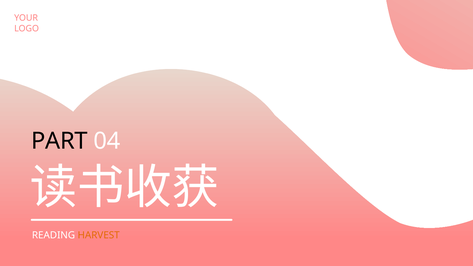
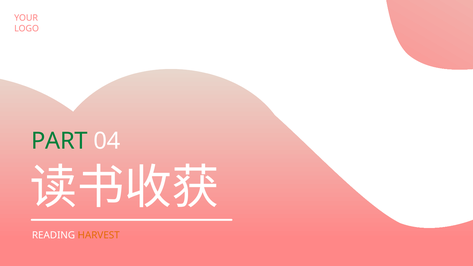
PART colour: black -> green (59, 141)
